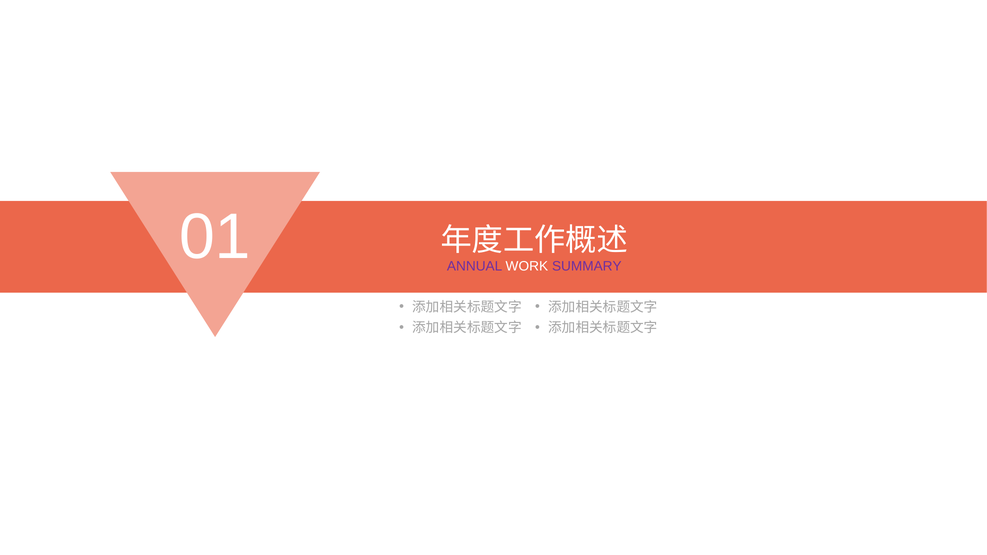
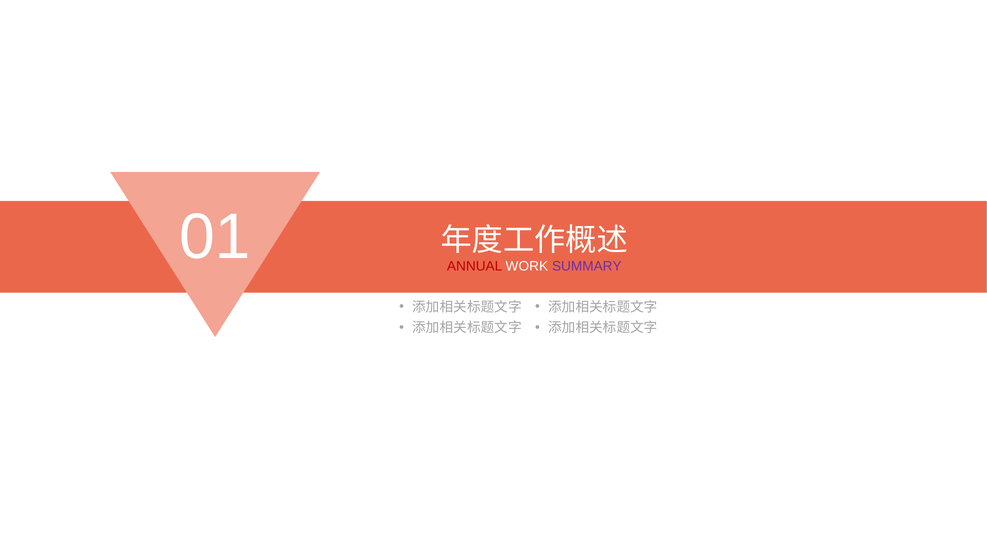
ANNUAL colour: purple -> red (475, 266)
